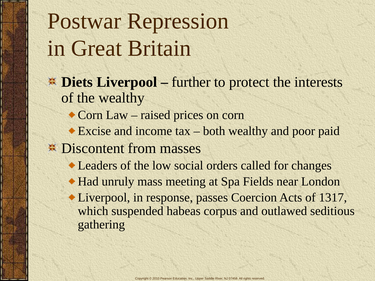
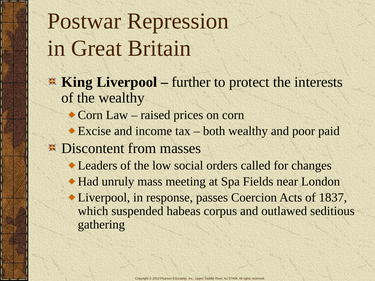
Diets: Diets -> King (77, 82)
1317: 1317 -> 1837 (333, 198)
